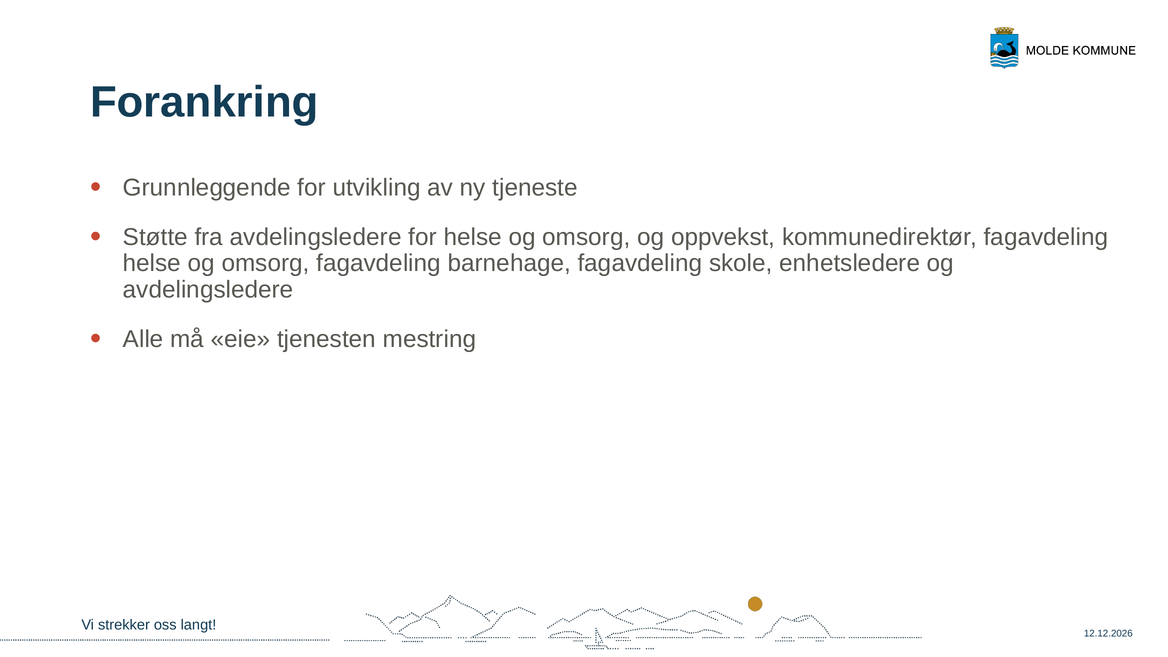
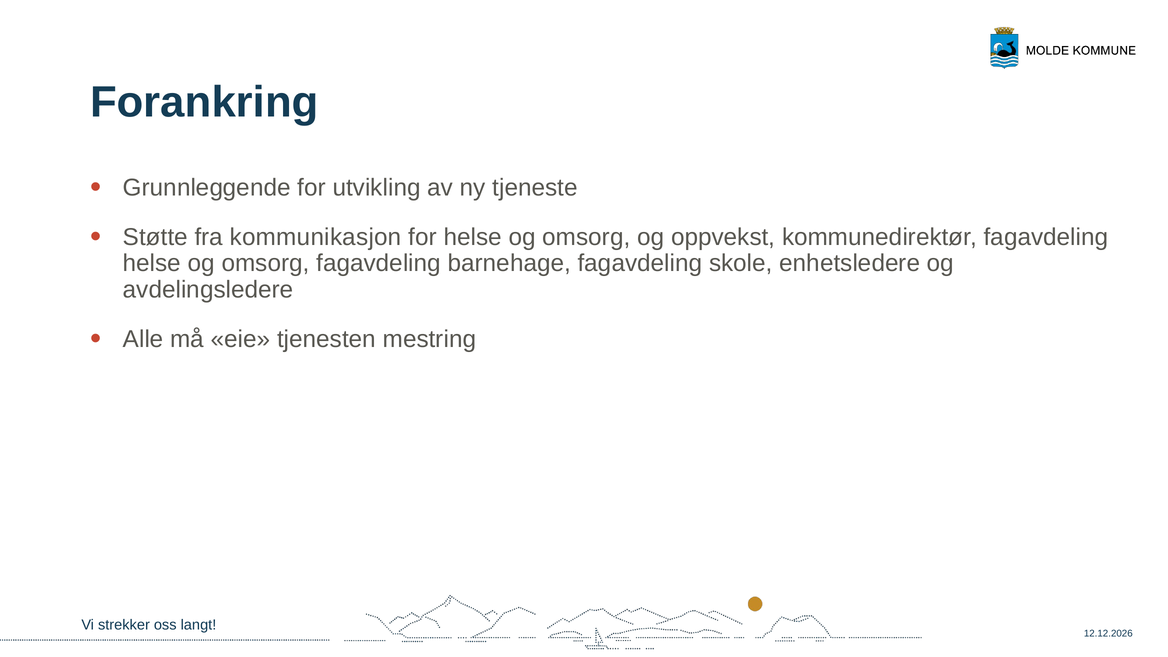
fra avdelingsledere: avdelingsledere -> kommunikasjon (316, 237)
